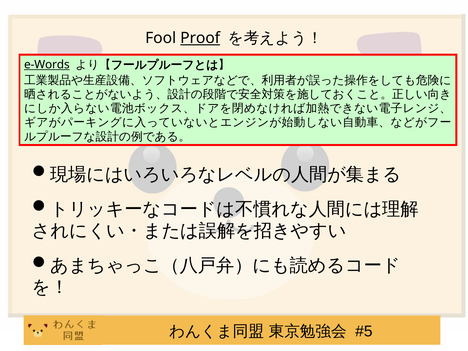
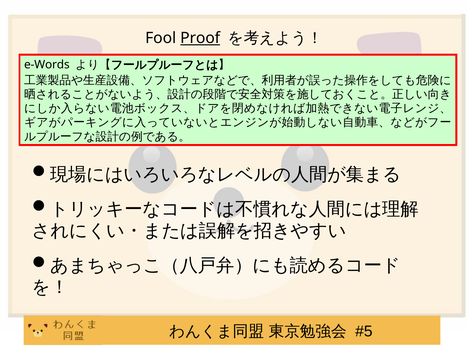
e-Words underline: present -> none (47, 65)
